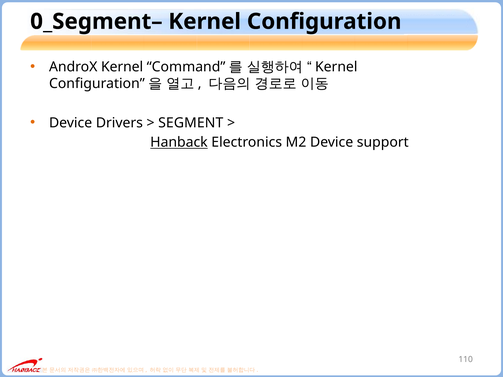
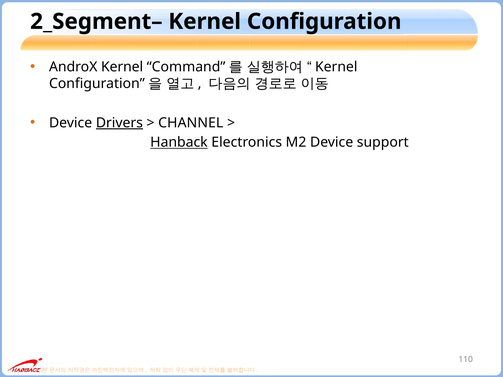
0_Segment–: 0_Segment– -> 2_Segment– (96, 21)
Drivers underline: none -> present (119, 123)
SEGMENT: SEGMENT -> CHANNEL (191, 123)
